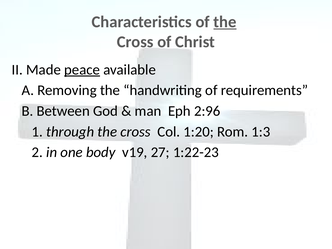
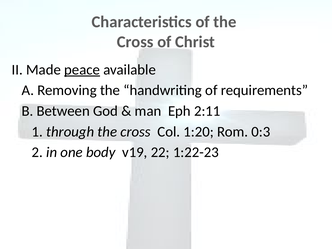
the underline: present -> none (225, 22)
2:96: 2:96 -> 2:11 (207, 111)
1:3: 1:3 -> 0:3 (261, 132)
27: 27 -> 22 (160, 152)
